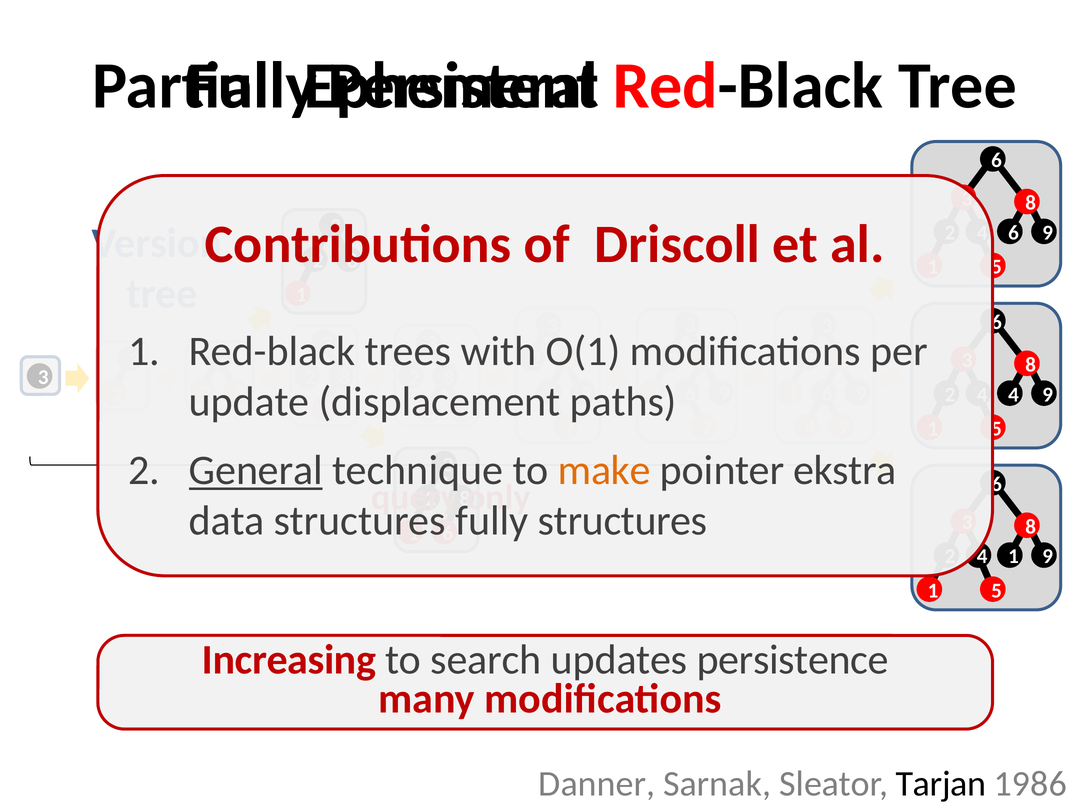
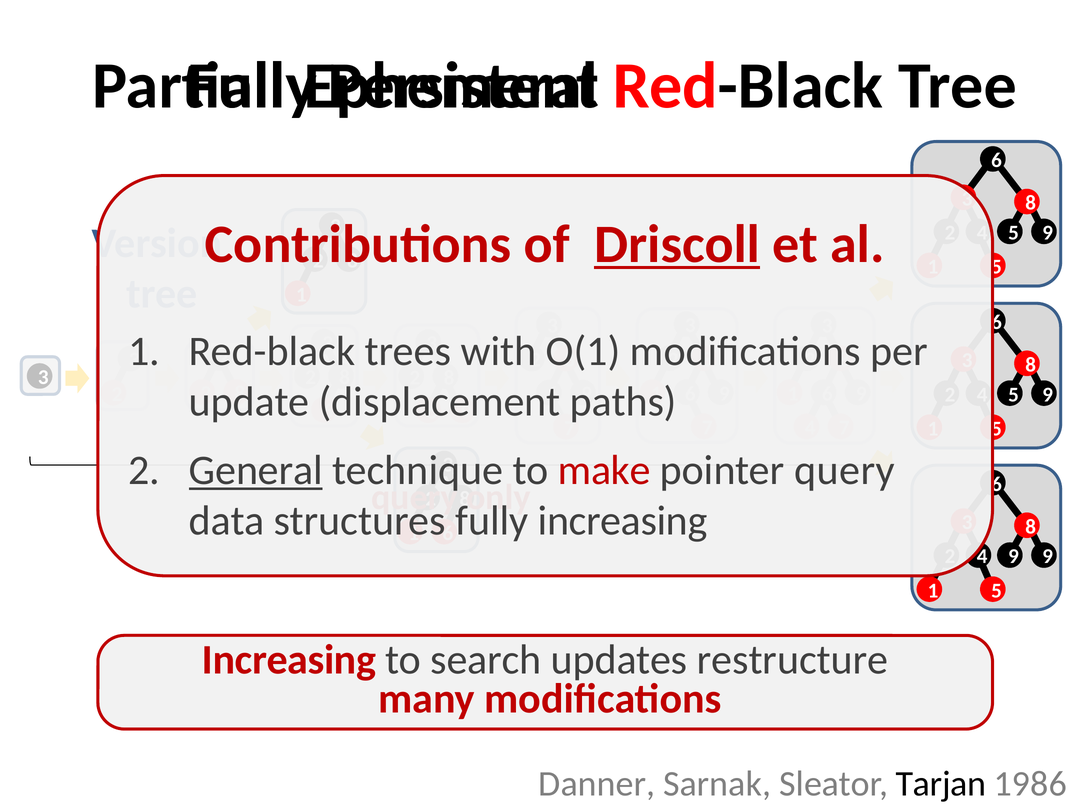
Driscoll underline: none -> present (677, 244)
6: 6 -> 5 (1014, 233)
4: 4 -> 5 (1014, 395)
make colour: orange -> red (604, 471)
pointer ekstra: ekstra -> query (844, 471)
structures: structures -> increasing (623, 521)
1: 1 -> 9 (1014, 557)
persistence: persistence -> restructure (792, 660)
